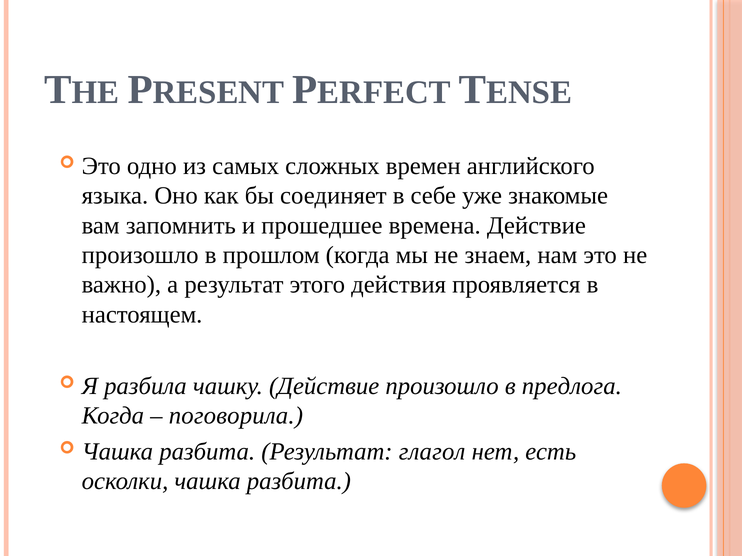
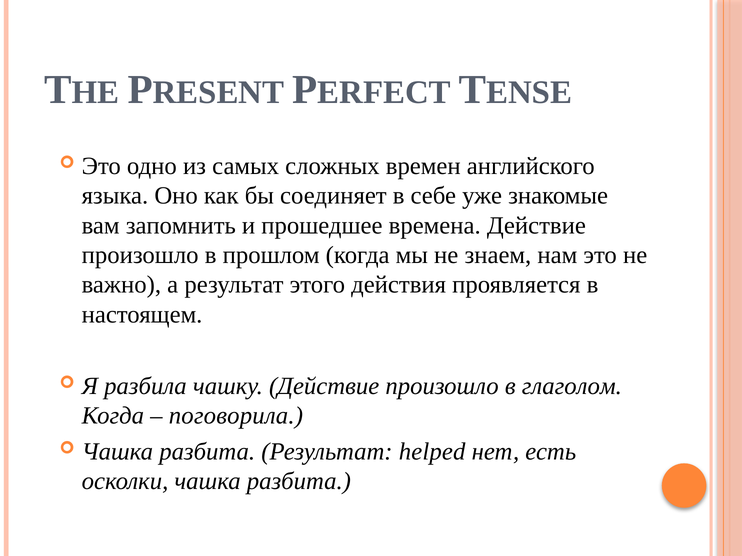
предлога: предлога -> глаголом (572, 386)
глагол: глагол -> helped (432, 452)
